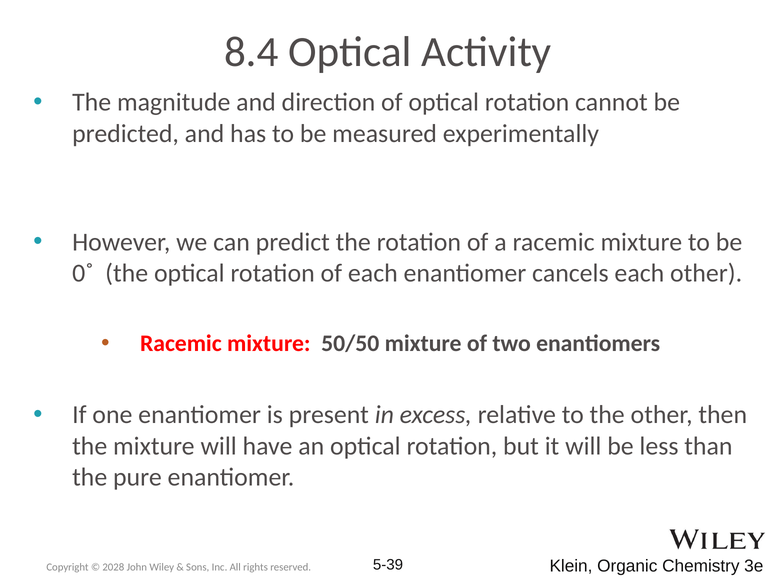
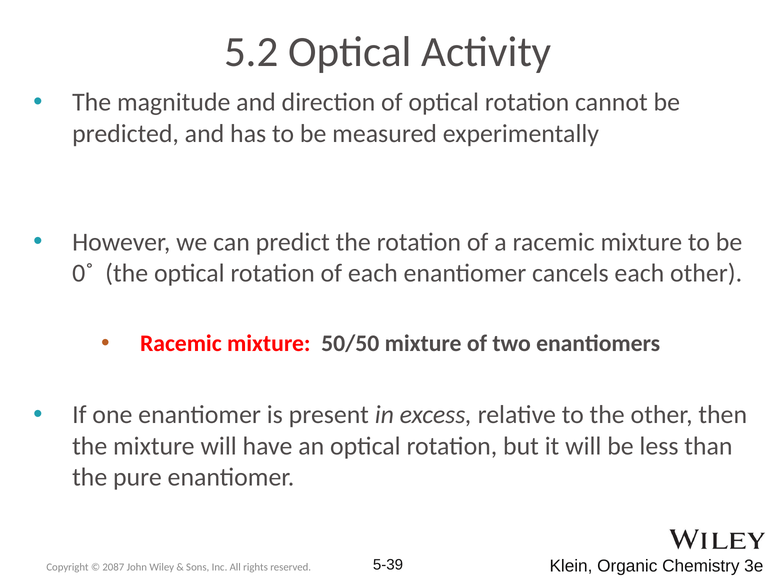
8.4: 8.4 -> 5.2 (251, 52)
2028: 2028 -> 2087 (113, 567)
